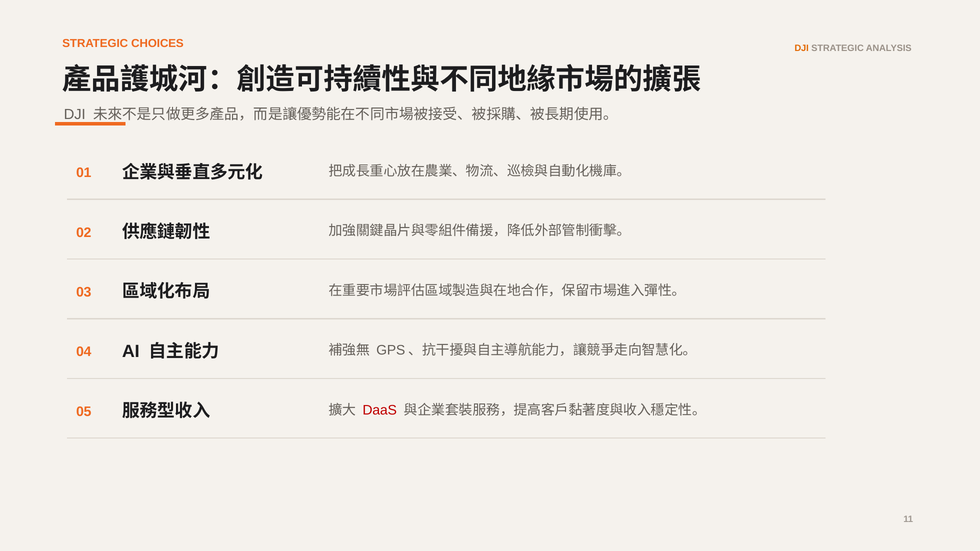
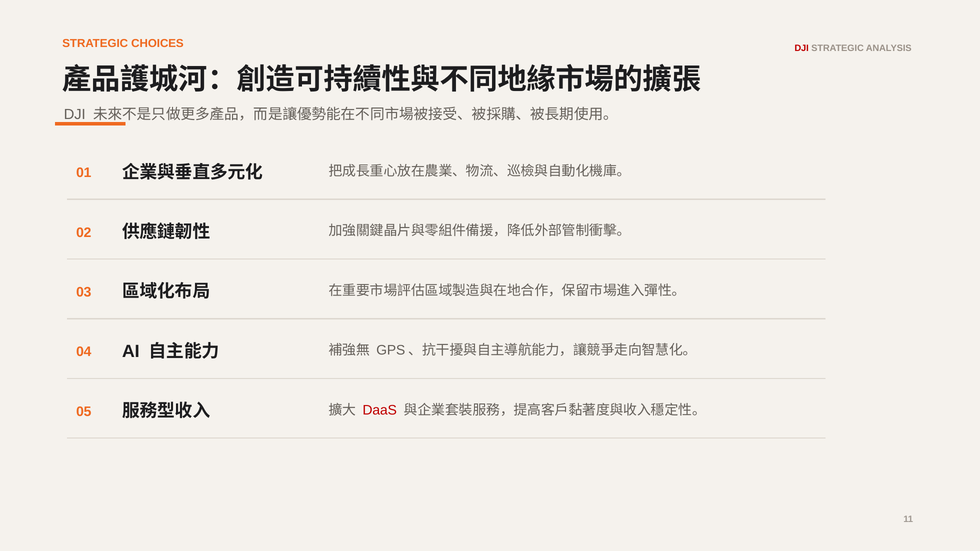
DJI colour: orange -> red (802, 48)
